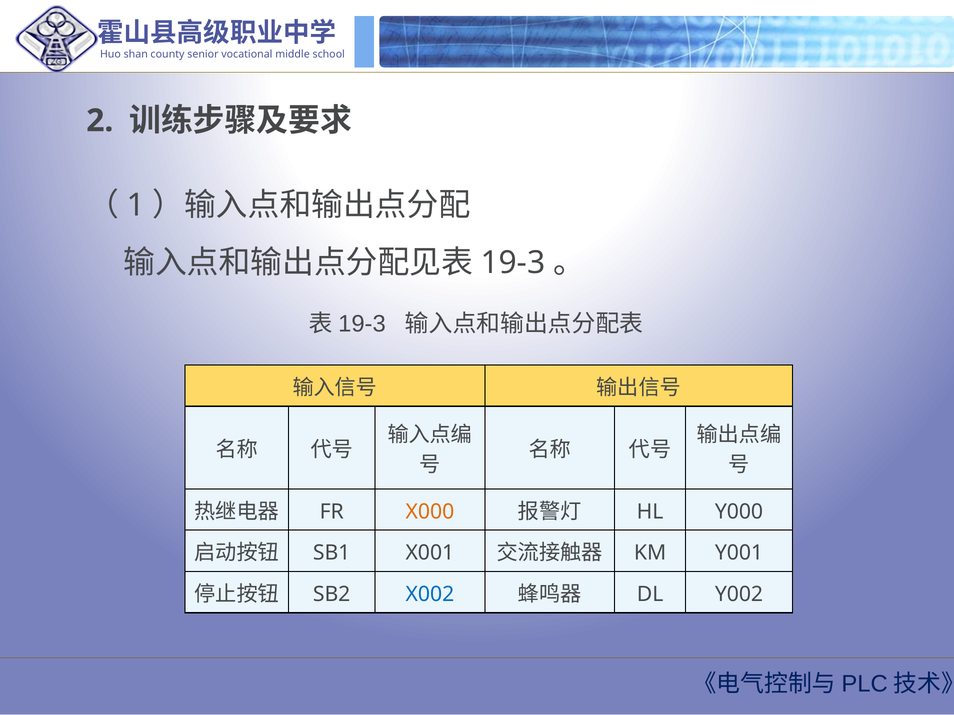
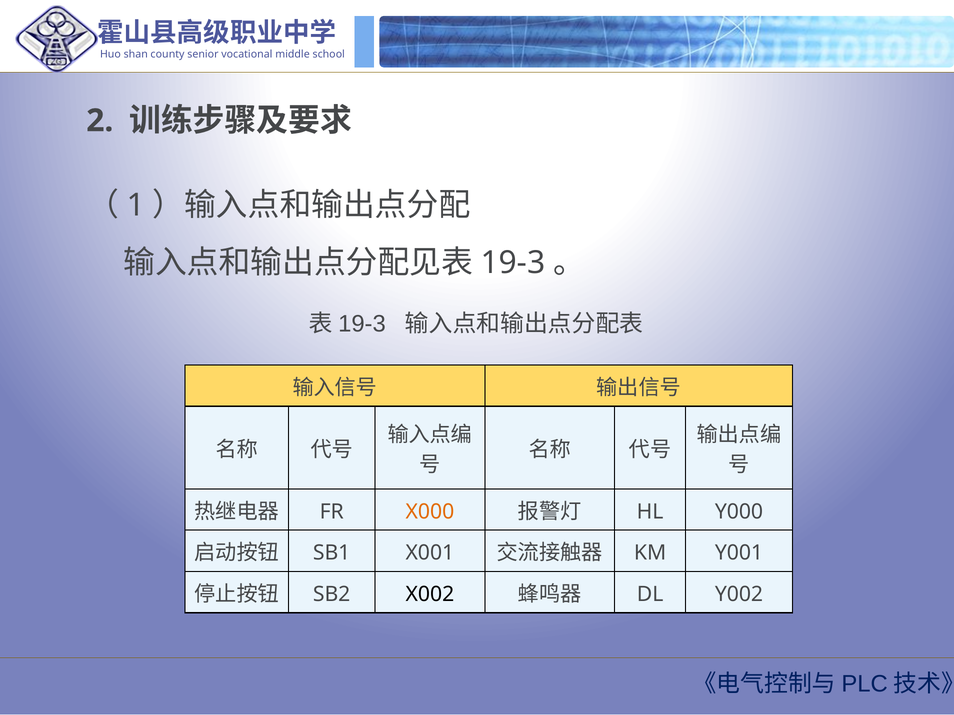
X002 colour: blue -> black (430, 595)
